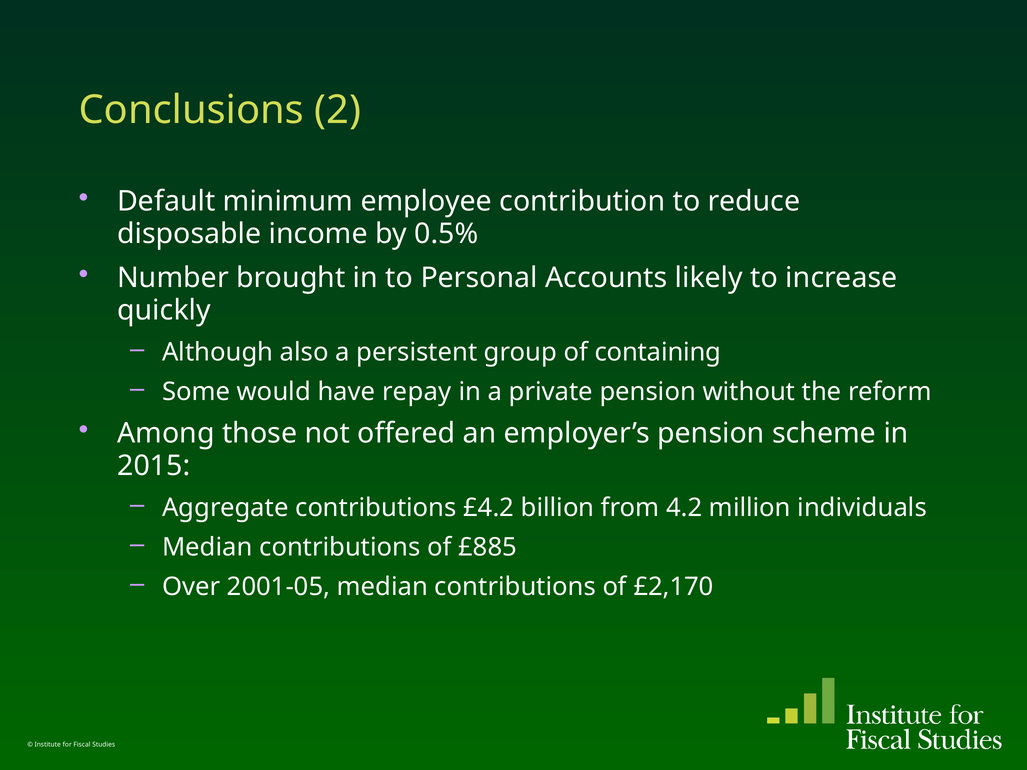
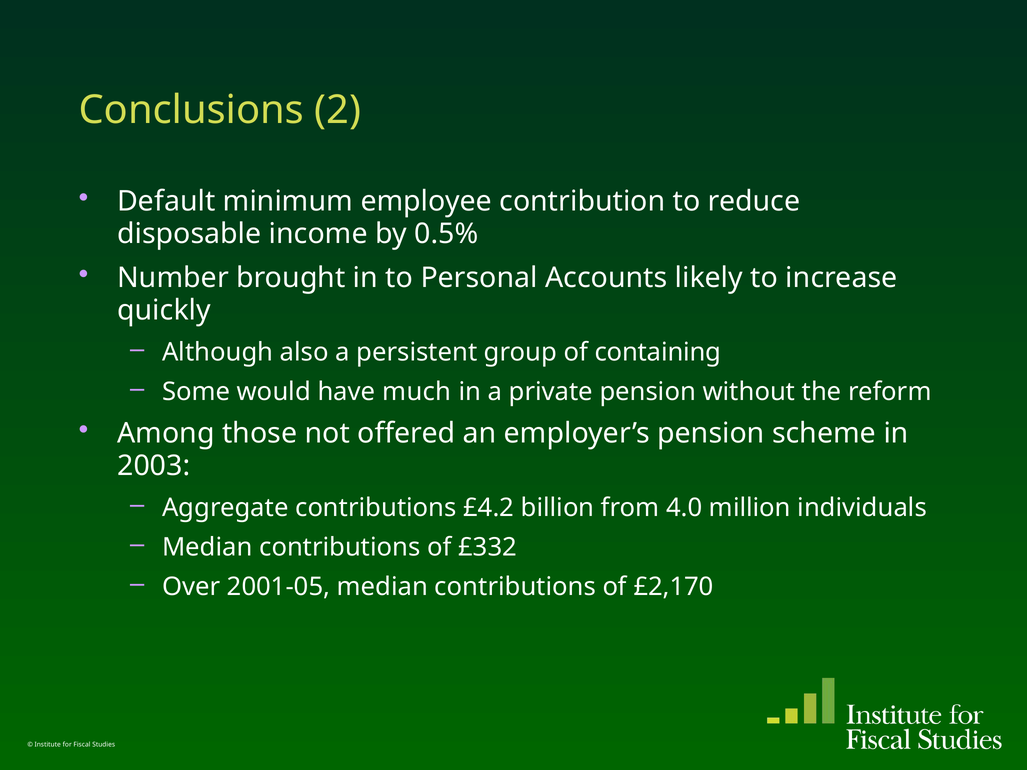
repay: repay -> much (417, 392)
2015: 2015 -> 2003 (154, 466)
4.2: 4.2 -> 4.0 (684, 508)
£885: £885 -> £332 (488, 547)
